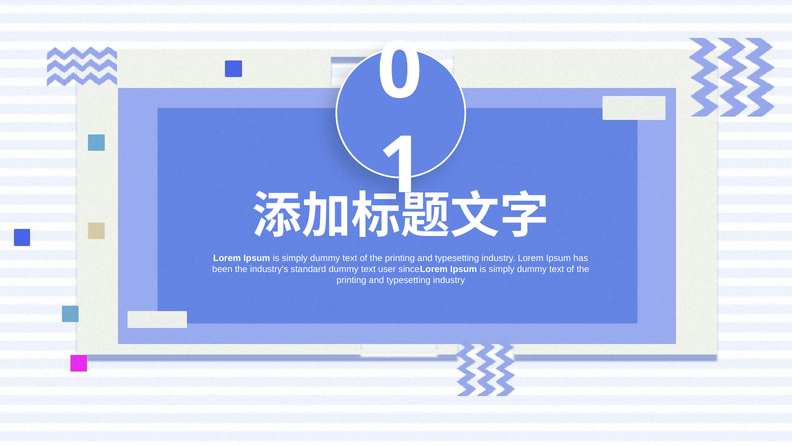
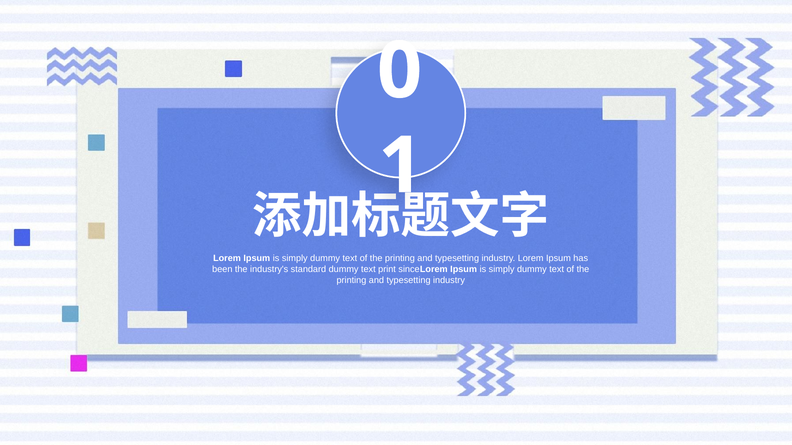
user: user -> print (387, 269)
